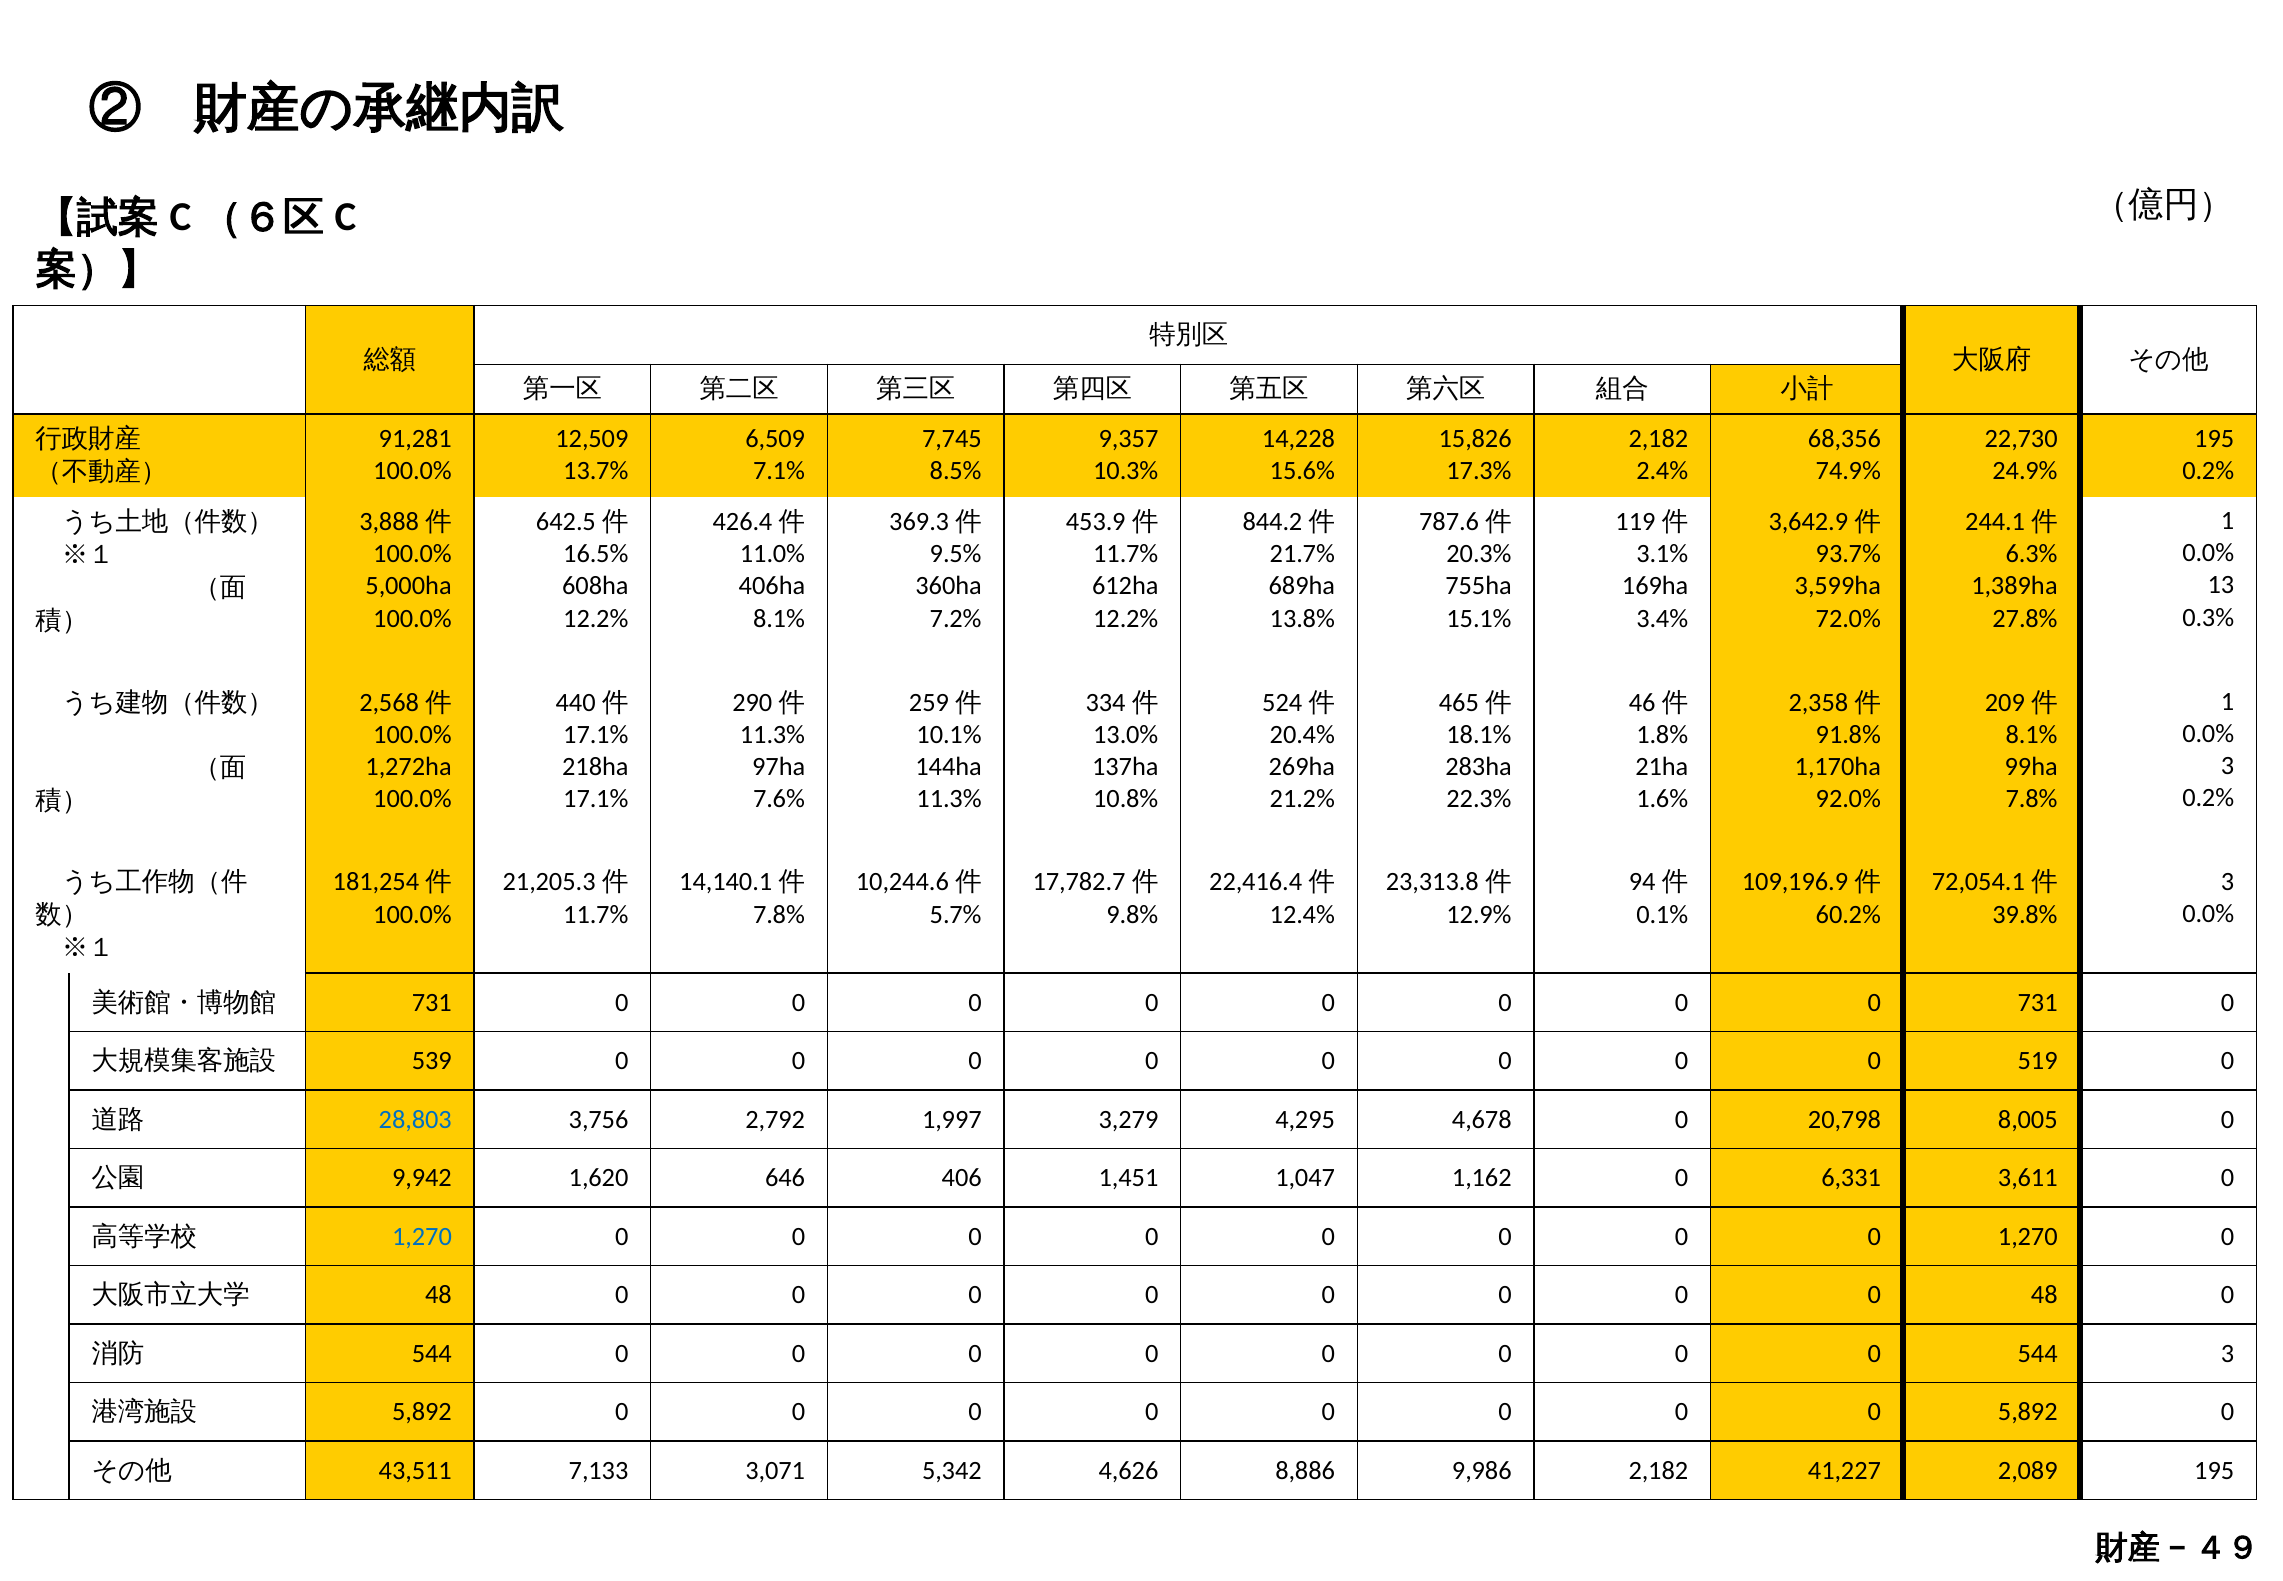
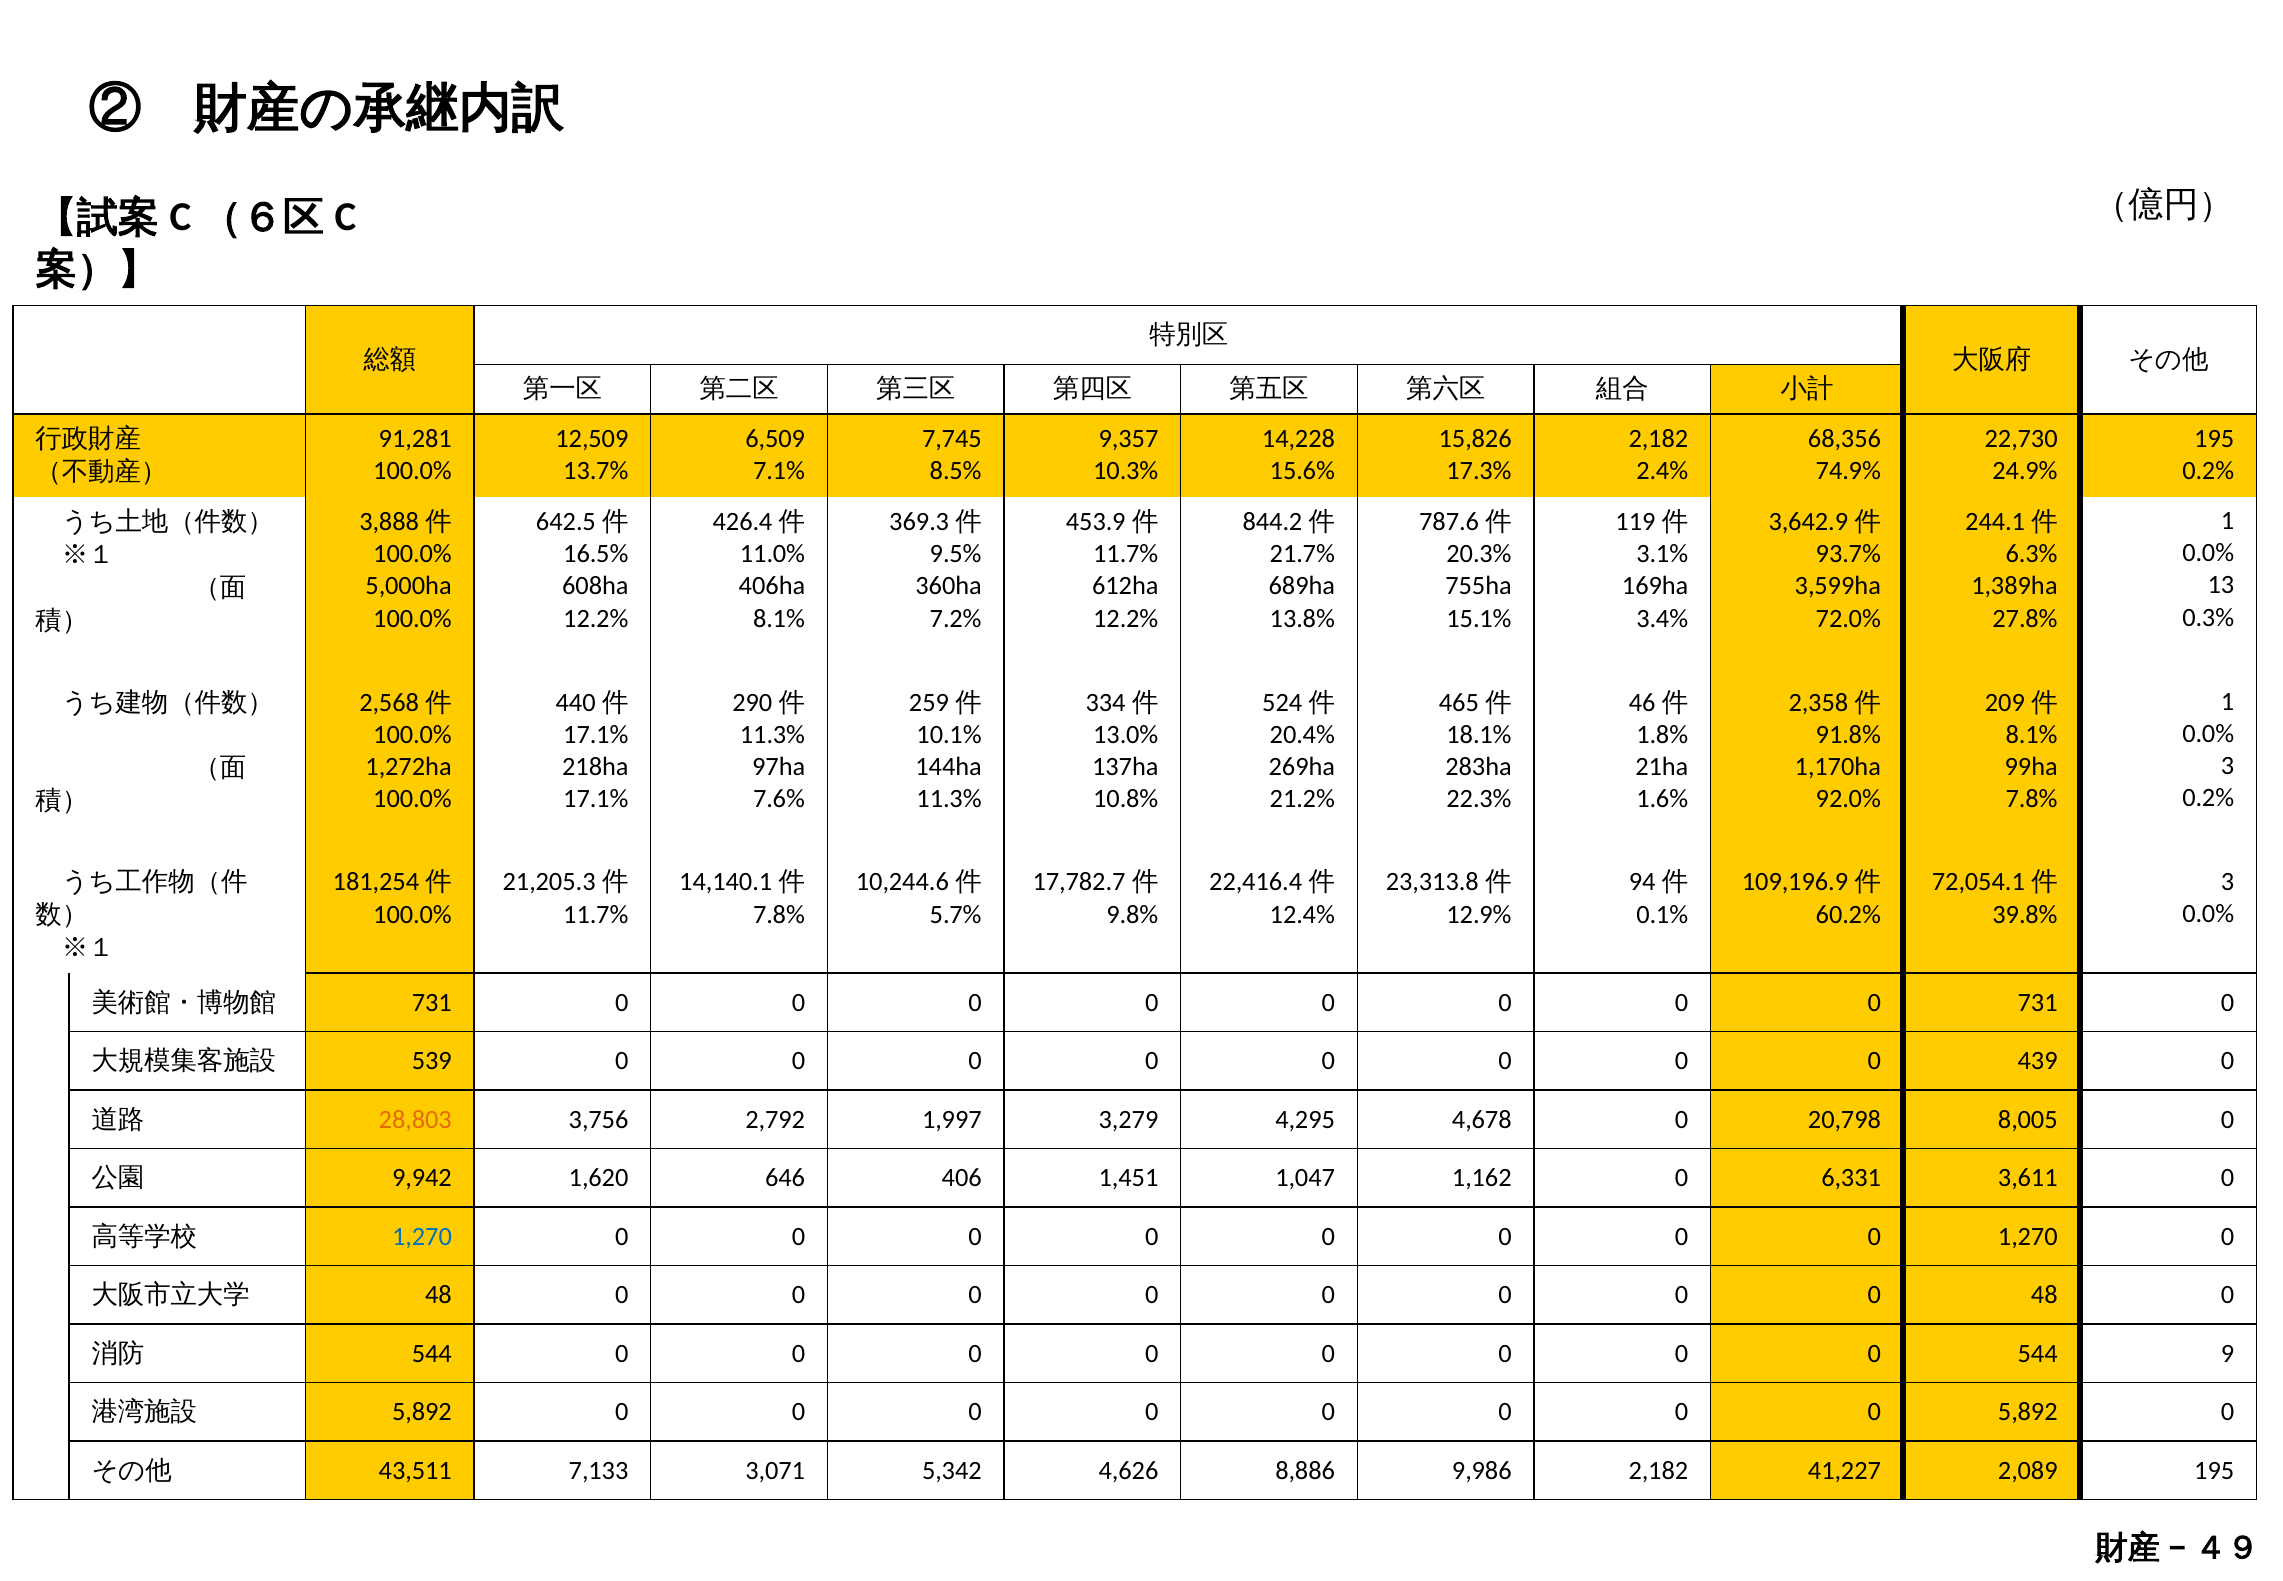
519: 519 -> 439 (2038, 1061)
28,803 colour: blue -> orange (415, 1119)
544 3: 3 -> 9 (2228, 1353)
